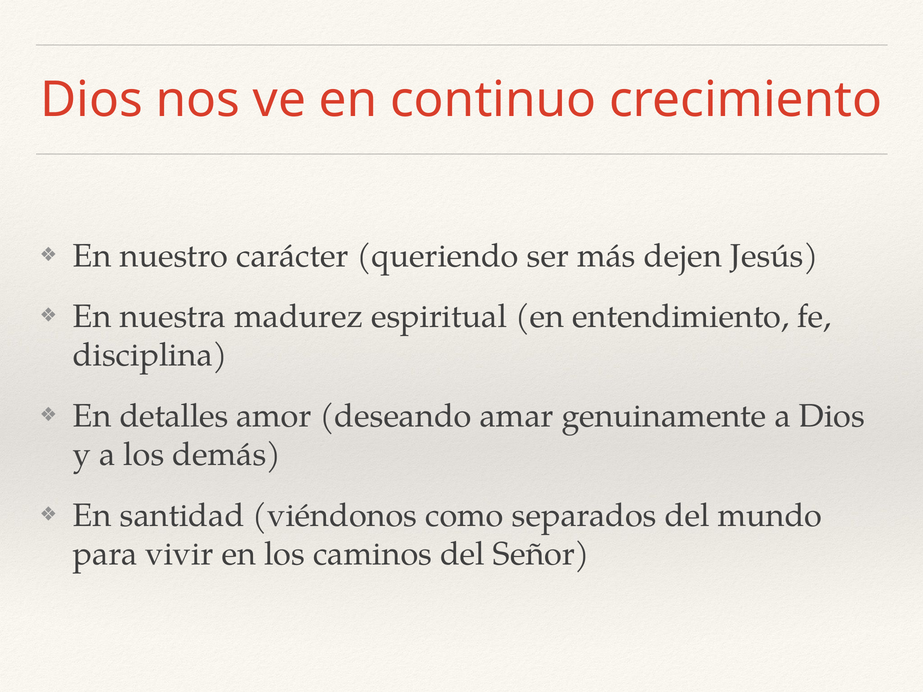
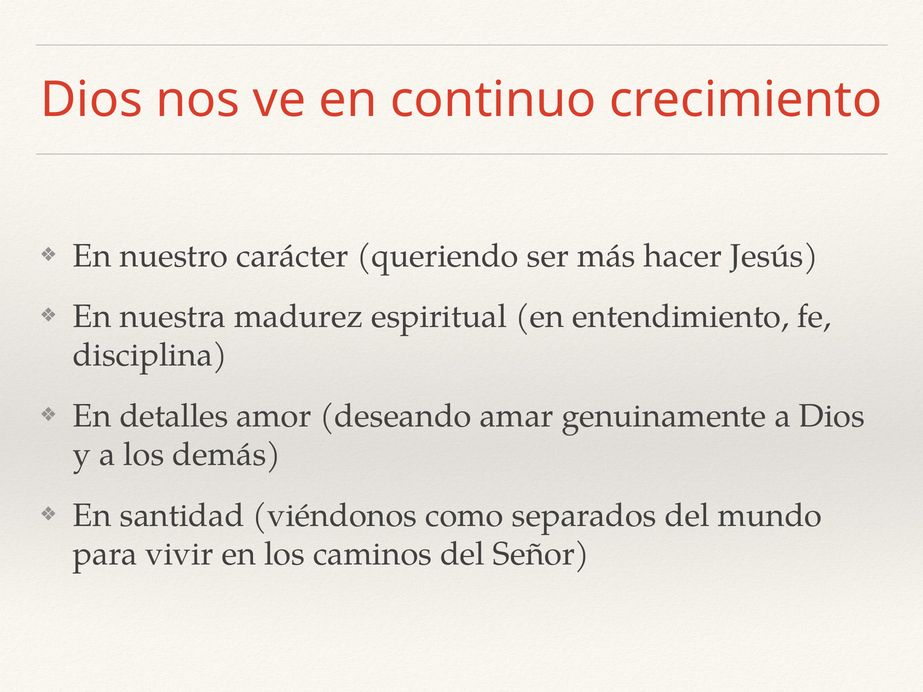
dejen: dejen -> hacer (683, 256)
